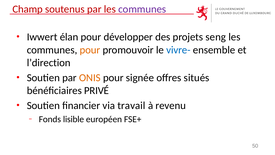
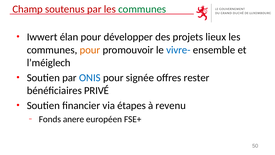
communes colour: purple -> green (142, 9)
seng: seng -> lieux (216, 37)
l’direction: l’direction -> l’méiglech (49, 63)
ONIS colour: orange -> blue (90, 78)
situés: situés -> rester (197, 78)
travail: travail -> étapes (132, 105)
lisible: lisible -> anere (74, 119)
